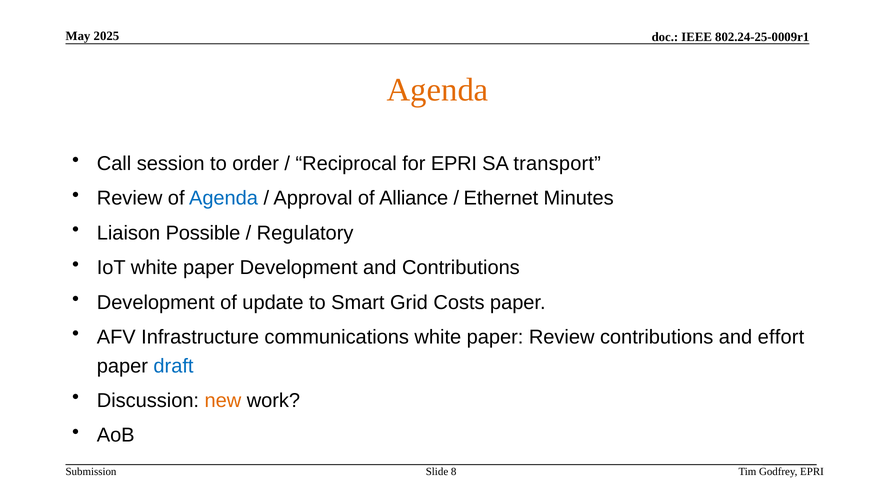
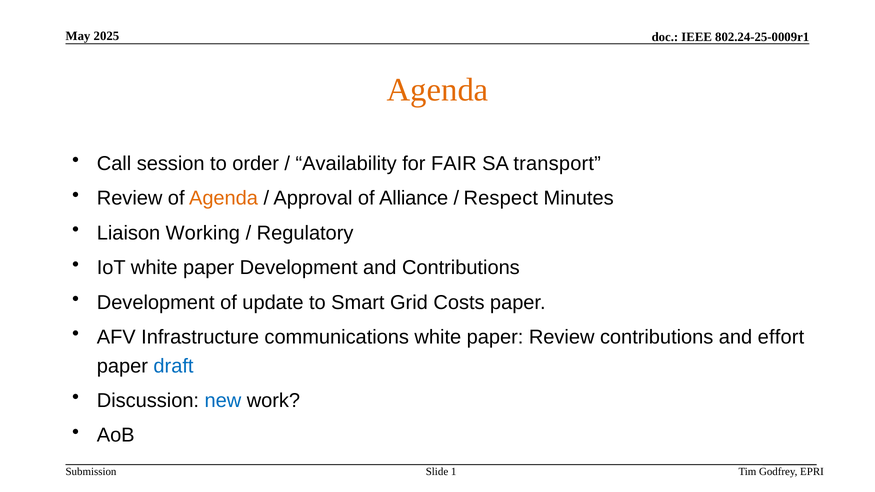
Reciprocal: Reciprocal -> Availability (346, 164)
for EPRI: EPRI -> FAIR (454, 164)
Agenda colour: blue -> orange (224, 198)
Ethernet: Ethernet -> Respect (501, 198)
Possible: Possible -> Working (203, 233)
new colour: orange -> blue (223, 401)
8: 8 -> 1 (454, 472)
